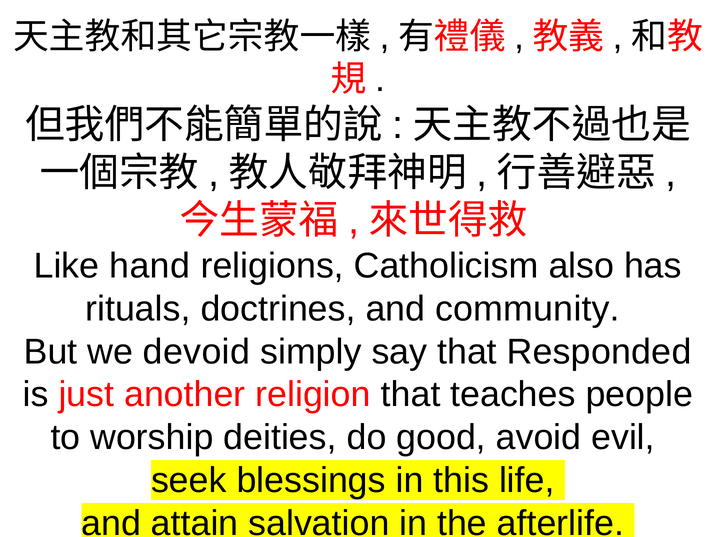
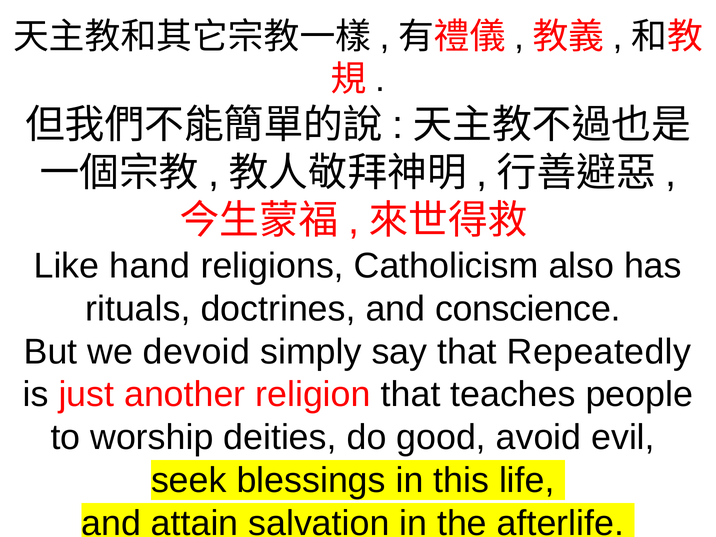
community: community -> conscience (528, 309)
Responded: Responded -> Repeatedly (599, 352)
